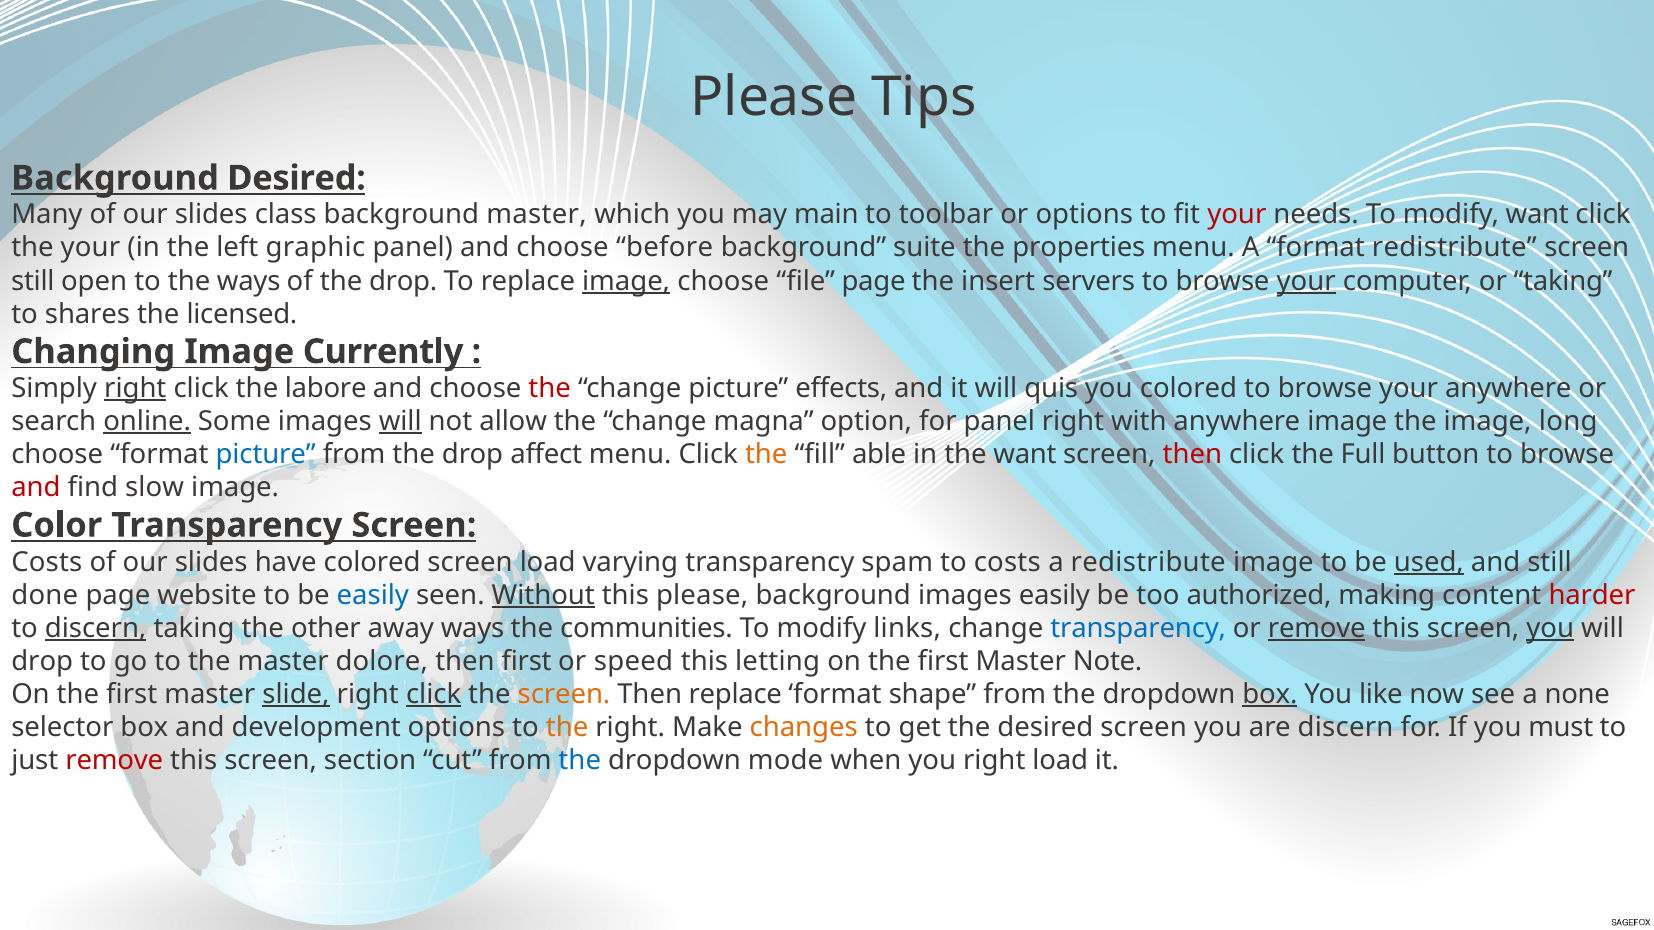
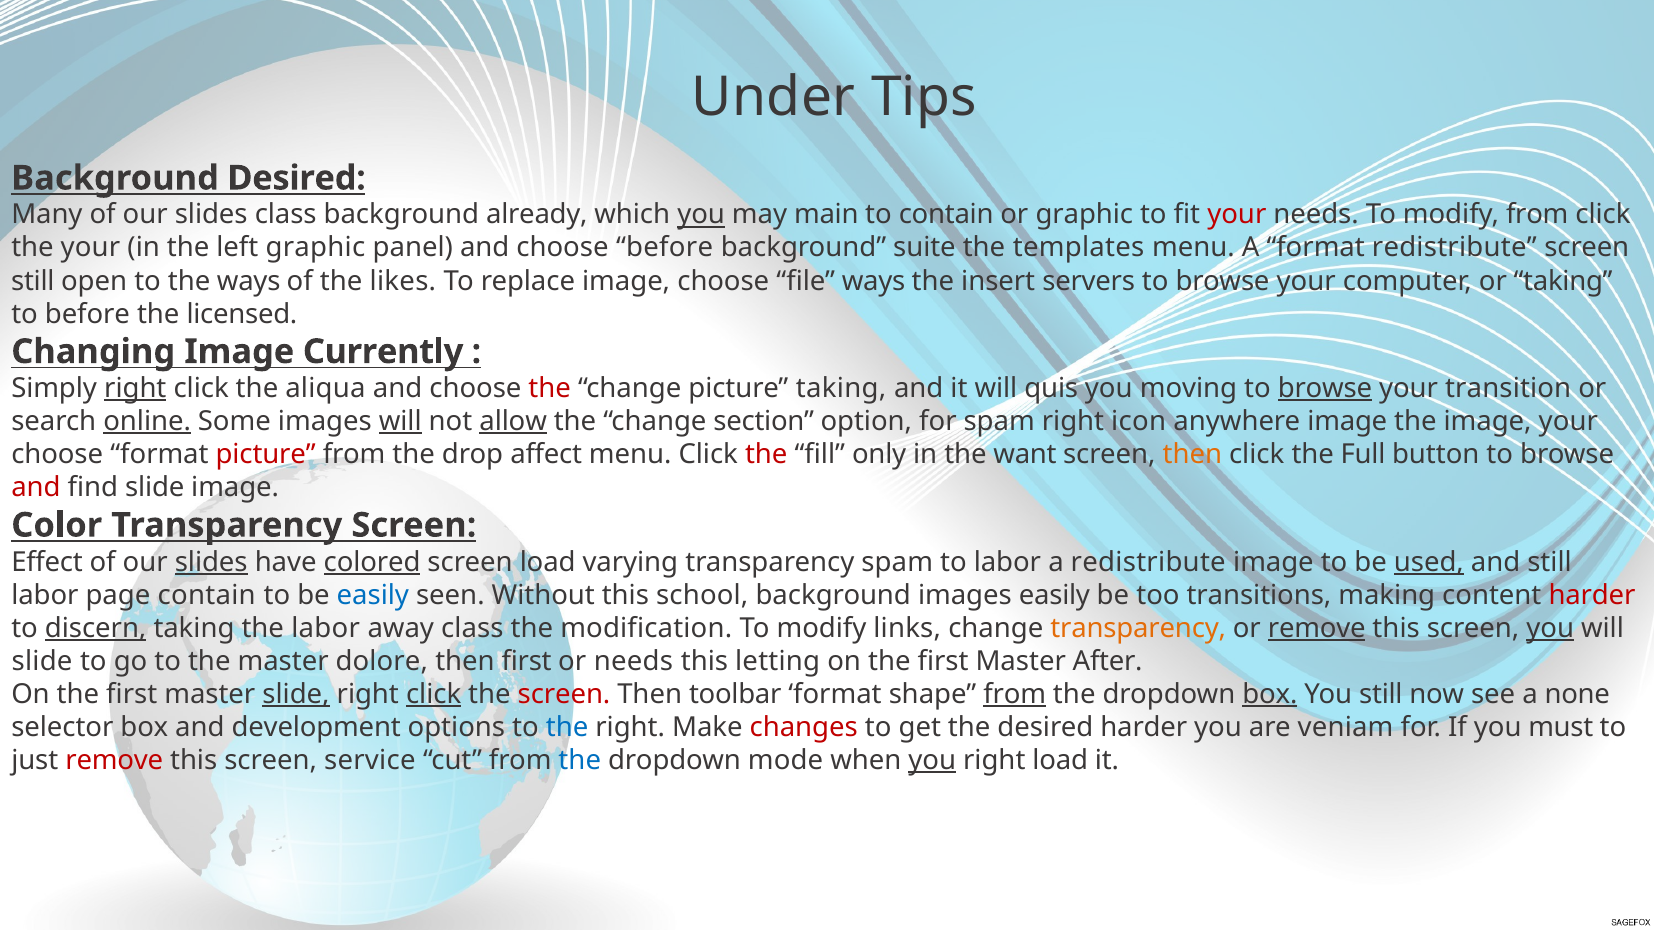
Please: Please -> Under (774, 98)
background master: master -> already (537, 215)
you underline: none -> present (701, 215)
to toolbar: toolbar -> contain (946, 215)
or options: options -> graphic (1084, 215)
modify want: want -> from (1537, 215)
properties: properties -> templates (1079, 248)
of the drop: drop -> likes (403, 281)
image underline: present -> none (626, 281)
file page: page -> ways (874, 281)
your underline: present -> none (1306, 281)
to shares: shares -> before (87, 314)
labore: labore -> aliqua (325, 389)
picture effects: effects -> taking (841, 389)
you colored: colored -> moving (1189, 389)
browse underline: none -> present (1325, 389)
your anywhere: anywhere -> transition (1508, 389)
allow underline: none -> present (513, 422)
magna: magna -> section (764, 422)
for panel: panel -> spam (999, 422)
with: with -> icon (1139, 422)
image long: long -> your (1568, 422)
picture colour: blue -> red (266, 455)
the colour: orange -> red (766, 455)
able: able -> only (879, 455)
then colour: red -> orange (1192, 455)
find slow: slow -> slide (155, 488)
Costs: Costs -> Effect (47, 562)
slides underline: none -> present (211, 562)
colored underline: none -> present (372, 562)
to costs: costs -> labor (1007, 562)
done: done -> labor (45, 595)
page website: website -> contain (207, 595)
Without underline: present -> none (543, 595)
this please: please -> school (702, 595)
authorized: authorized -> transitions (1259, 595)
the other: other -> labor (326, 628)
away ways: ways -> class (472, 628)
communities: communities -> modification (646, 628)
transparency colour: blue -> orange (1138, 628)
drop: drop -> slide (42, 661)
or speed: speed -> needs (633, 661)
Note: Note -> After (1108, 661)
screen colour: orange -> red (564, 694)
Then replace: replace -> toolbar (735, 694)
from underline: none -> present (1015, 694)
You like: like -> still (1381, 694)
the colour: orange -> blue (567, 727)
changes colour: orange -> red (804, 727)
desired screen: screen -> harder (1144, 727)
are discern: discern -> veniam (1346, 727)
section: section -> service (370, 761)
you underline: none -> present (932, 761)
